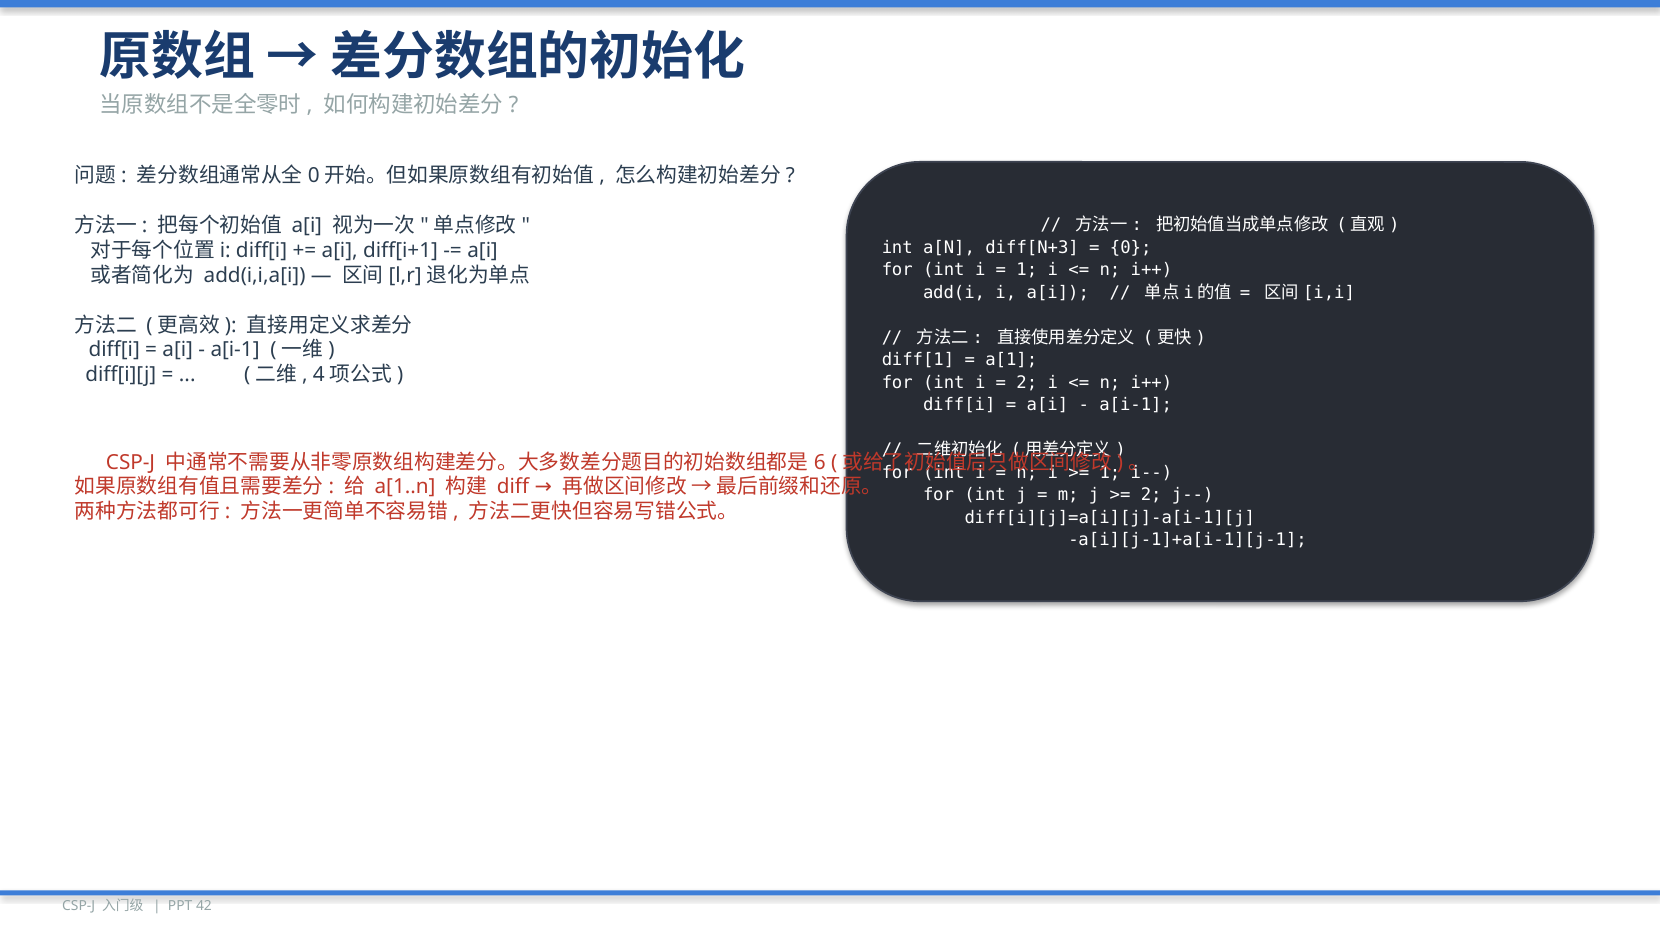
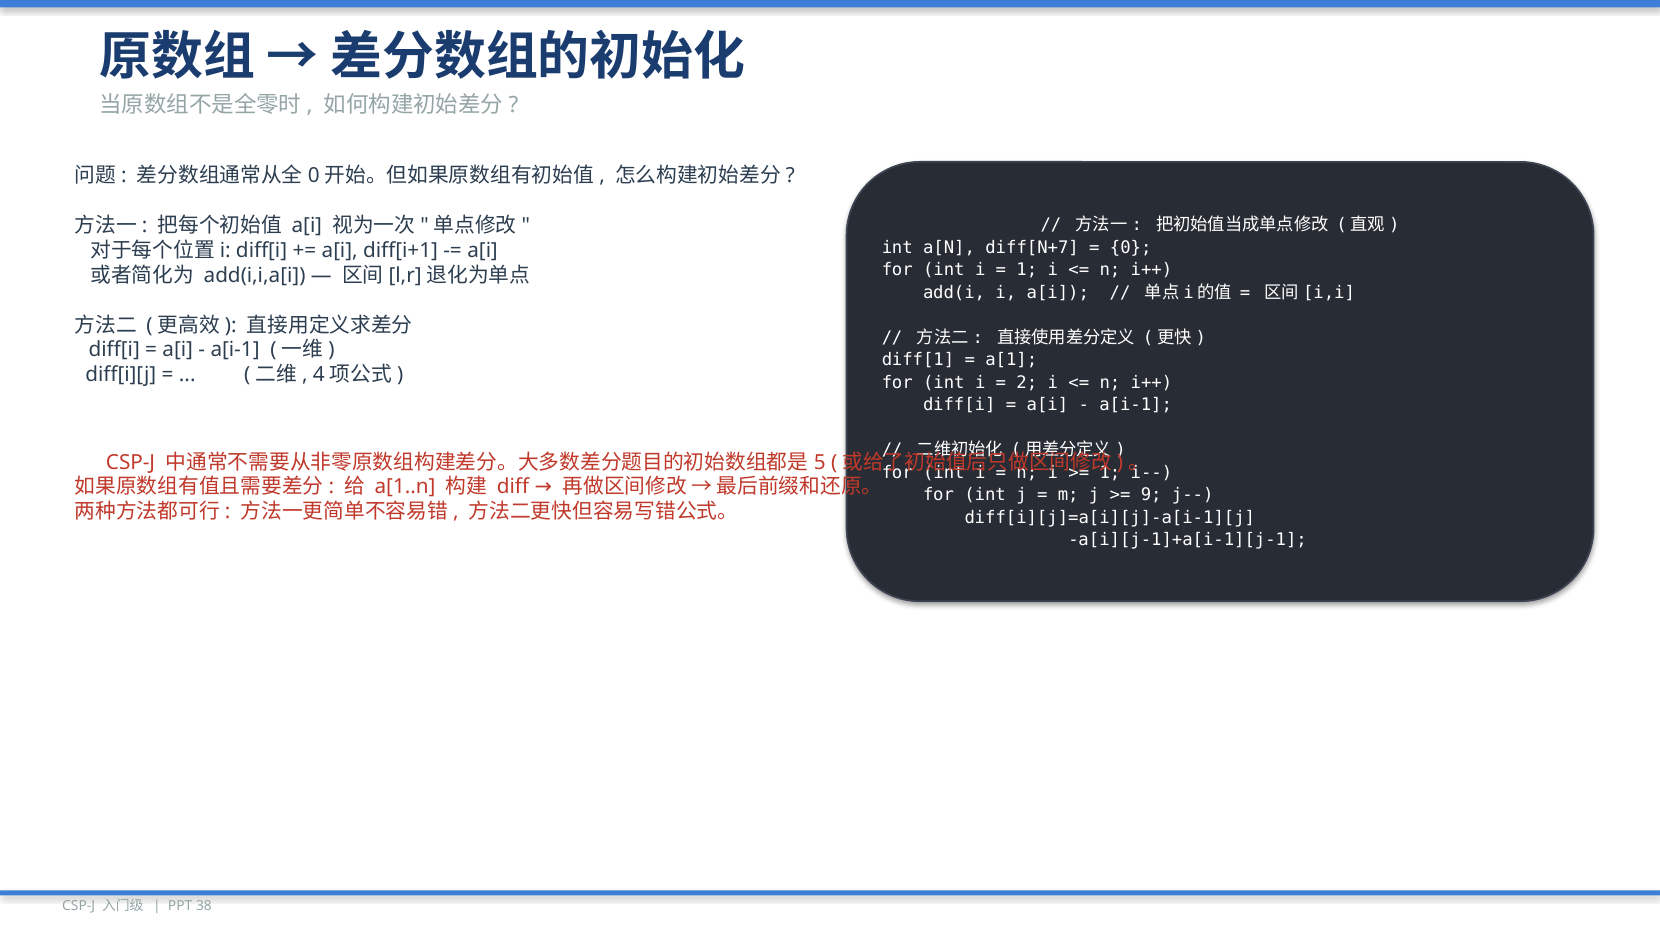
diff[N+3: diff[N+3 -> diff[N+7 (1032, 248)
6: 6 -> 5 (820, 462)
2: 2 -> 9 (1151, 495)
42: 42 -> 38 (204, 906)
